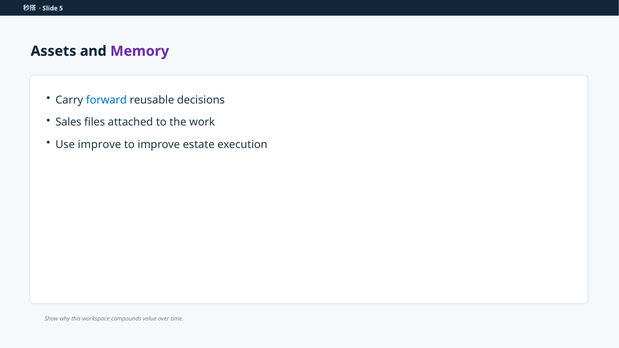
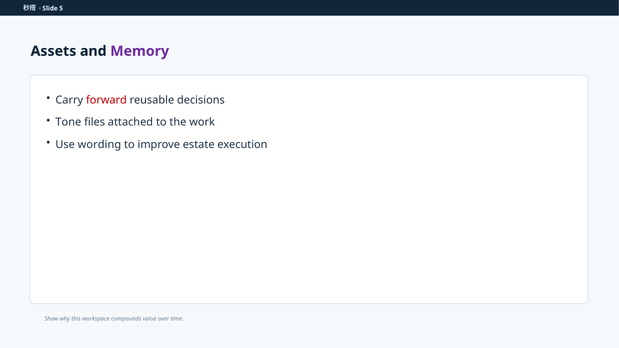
forward colour: blue -> red (106, 100)
Sales: Sales -> Tone (68, 122)
Use improve: improve -> wording (99, 145)
